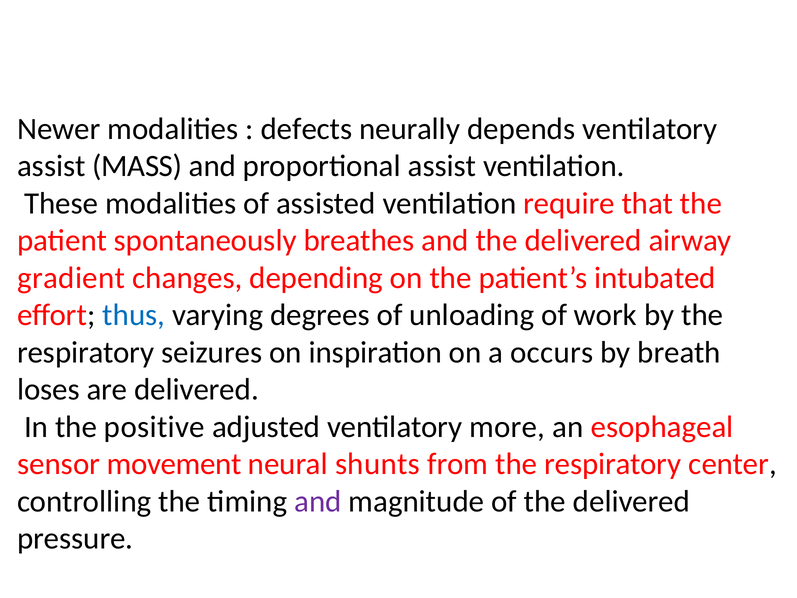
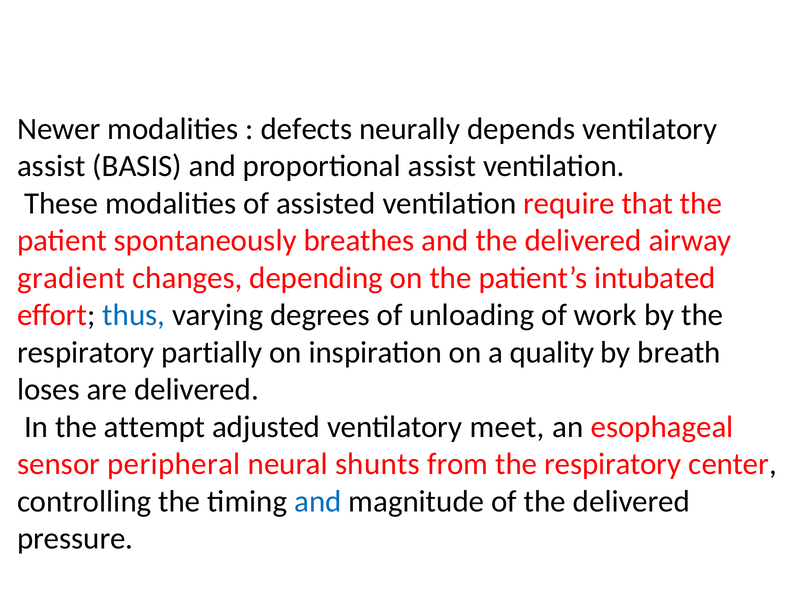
MASS: MASS -> BASIS (137, 166)
seizures: seizures -> partially (212, 352)
occurs: occurs -> quality (552, 352)
positive: positive -> attempt (155, 427)
more: more -> meet (507, 427)
movement: movement -> peripheral (174, 464)
and colour: purple -> blue (318, 501)
